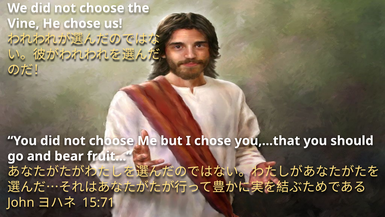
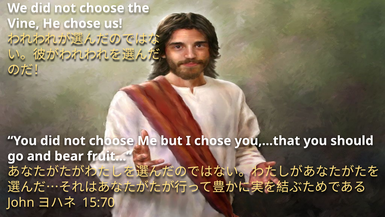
15:71: 15:71 -> 15:70 (99, 202)
